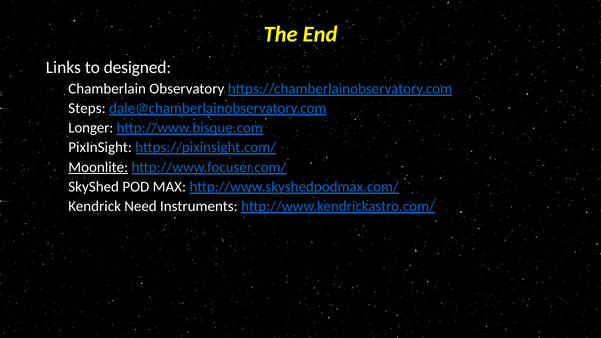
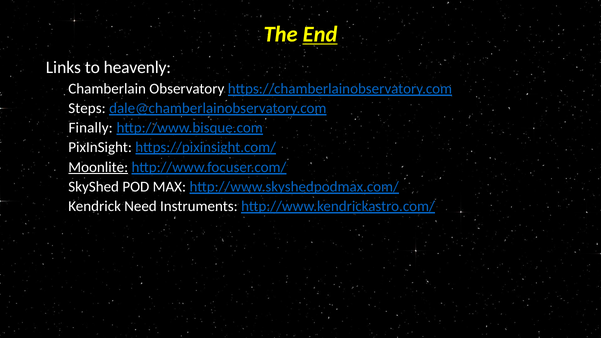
End underline: none -> present (320, 34)
designed: designed -> heavenly (137, 68)
Longer: Longer -> Finally (91, 128)
